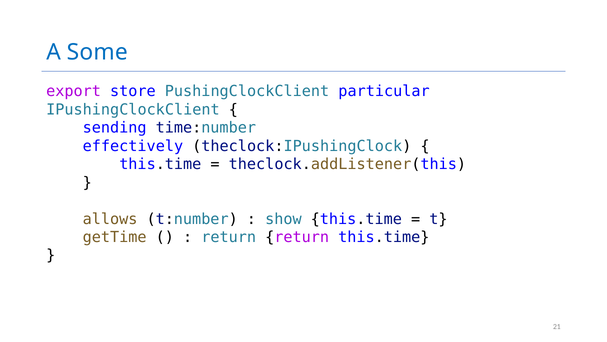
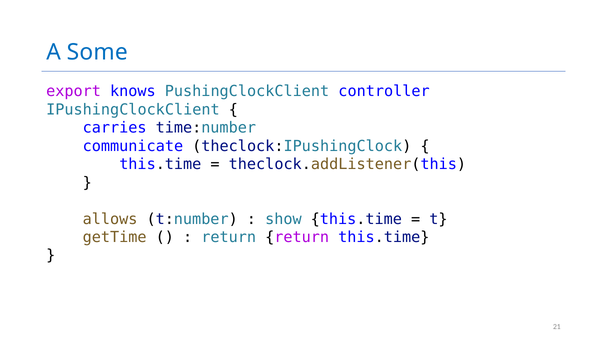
store: store -> knows (133, 91)
particular: particular -> controller (384, 91)
sending: sending -> carries (115, 128)
effectively: effectively -> communicate (133, 146)
